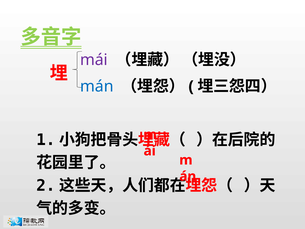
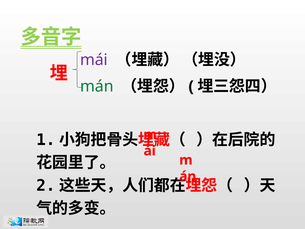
mán colour: blue -> green (97, 86)
